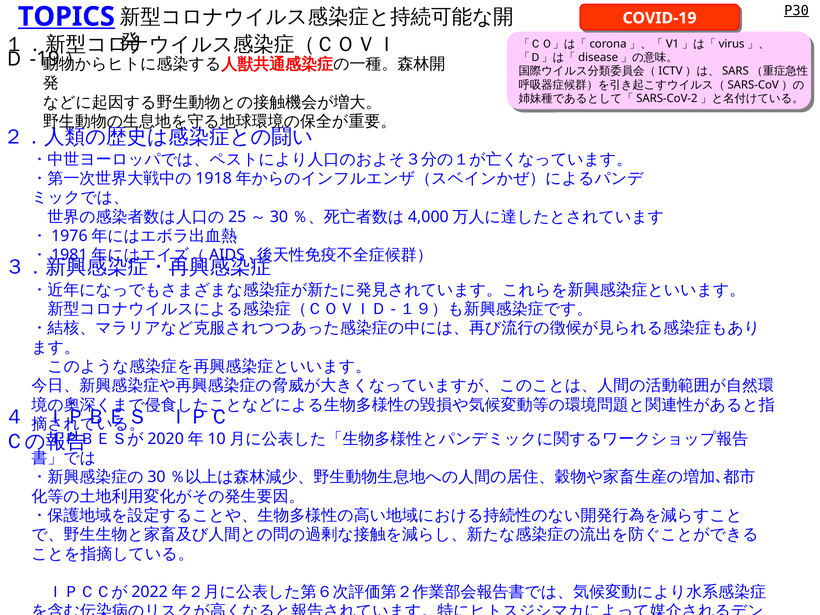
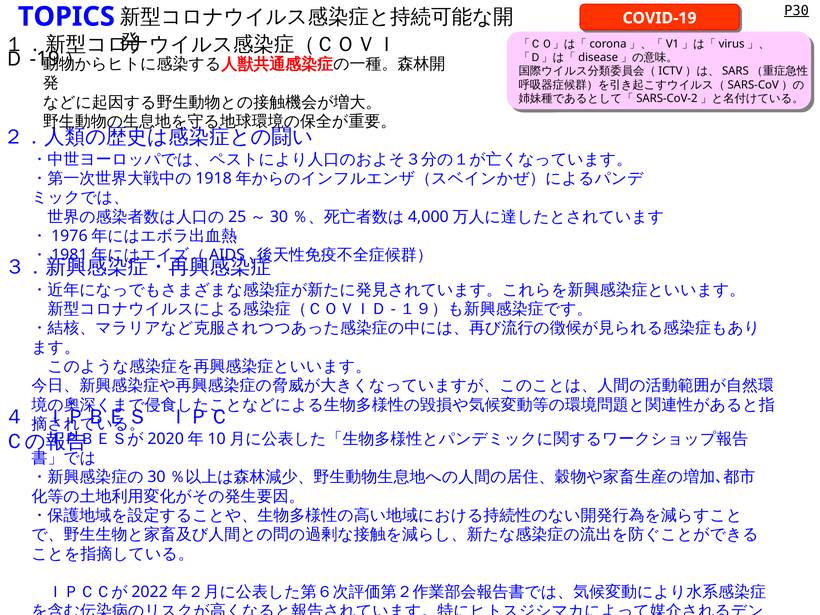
TOPICS underline: present -> none (66, 17)
